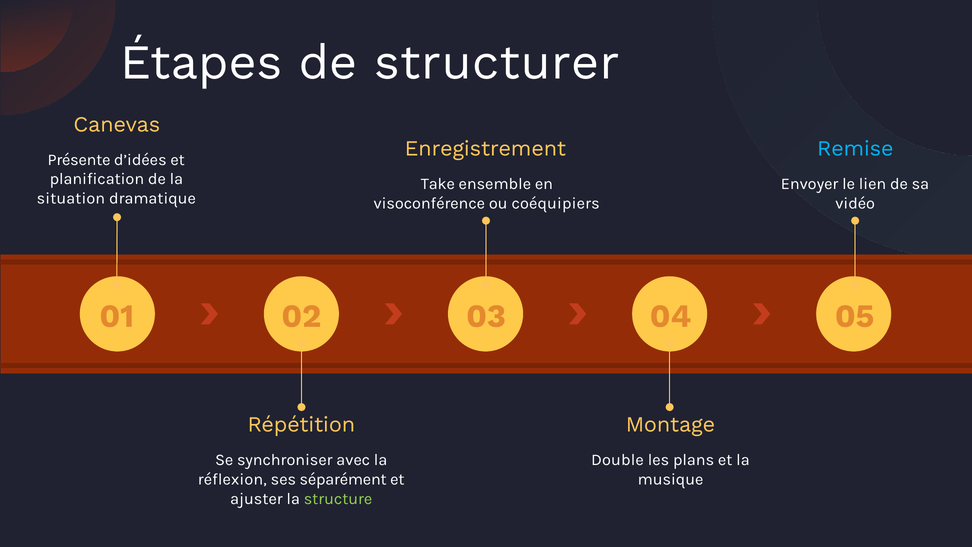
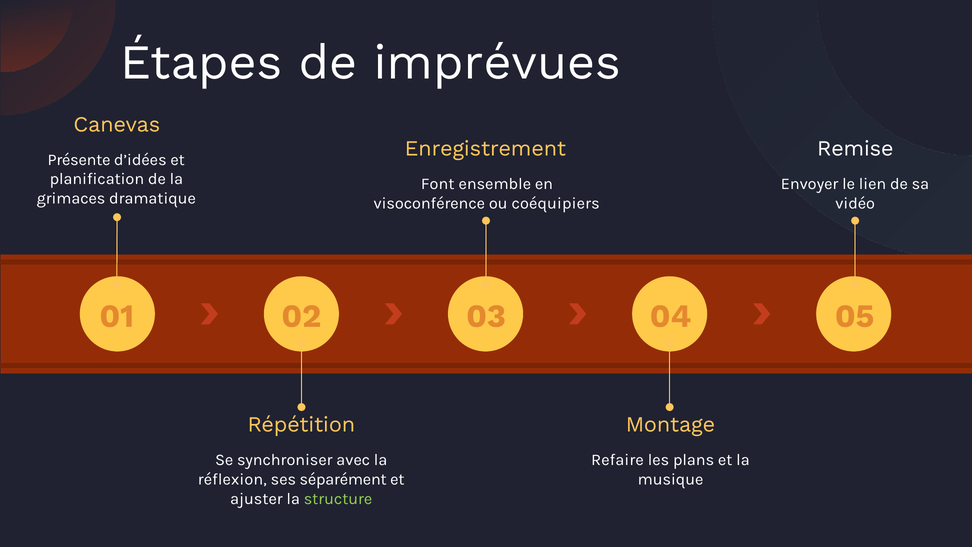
structurer: structurer -> imprévues (497, 63)
Remise colour: light blue -> white (855, 149)
Take: Take -> Font (438, 184)
situation: situation -> grimaces (71, 198)
Double: Double -> Refaire (617, 460)
